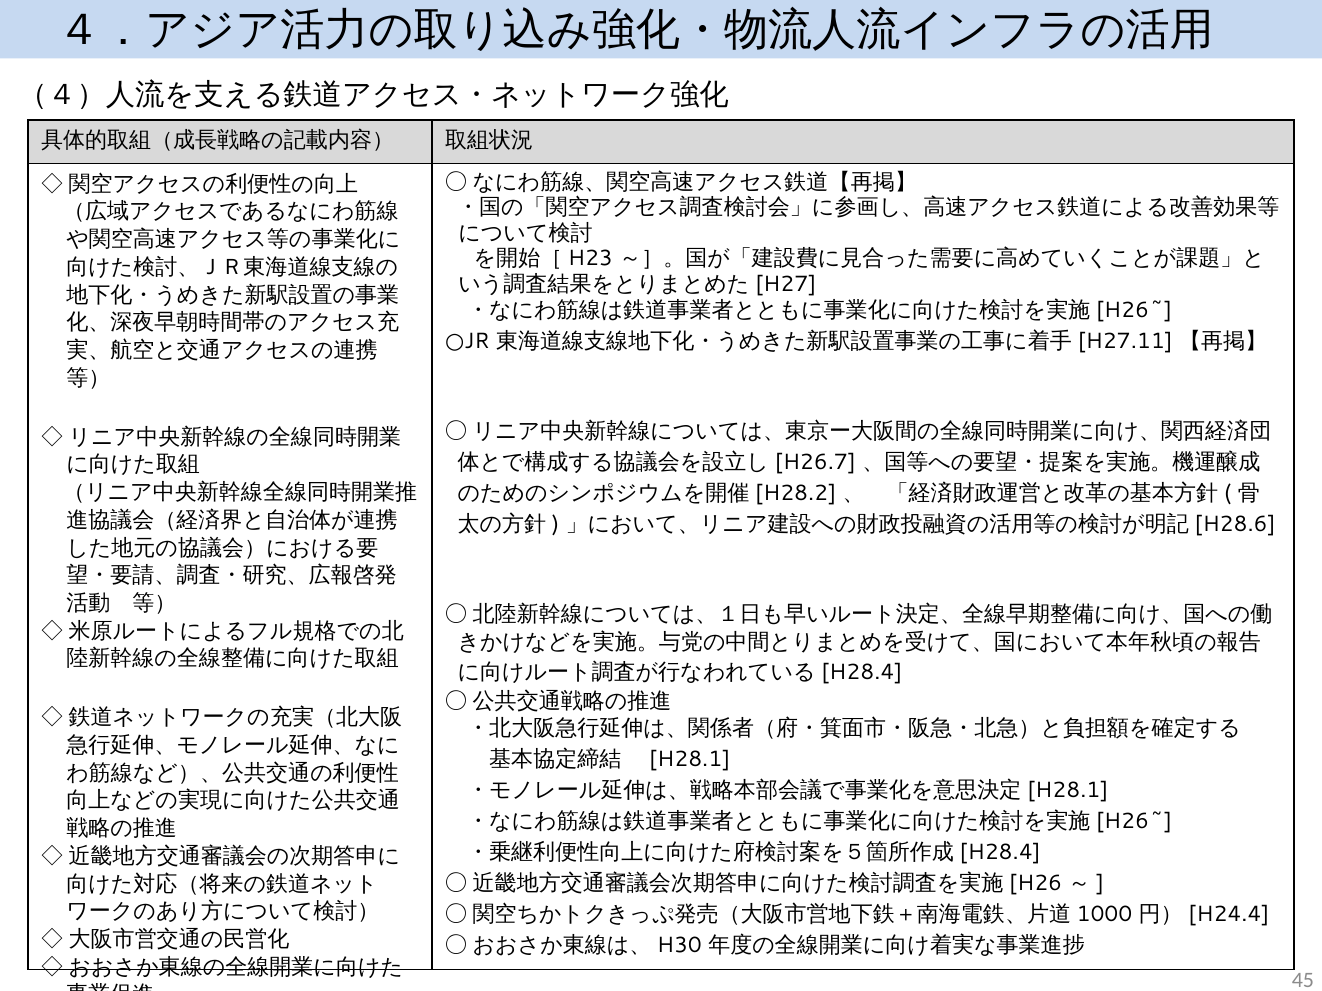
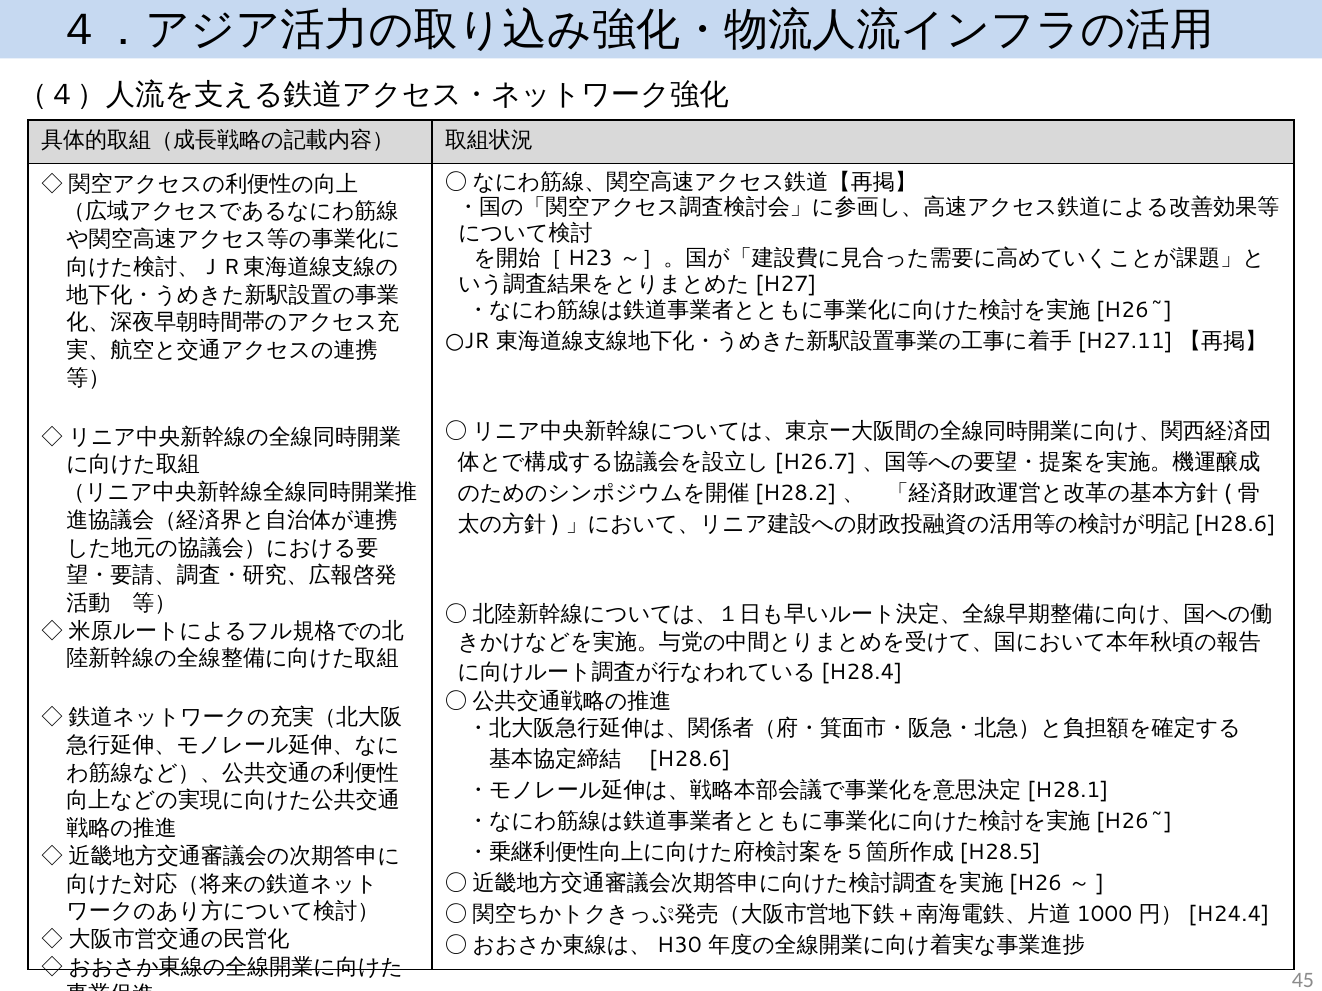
H28.1: H28.1 -> H28.6 (690, 760)
H28.4: H28.4 -> H28.5 (1000, 853)
